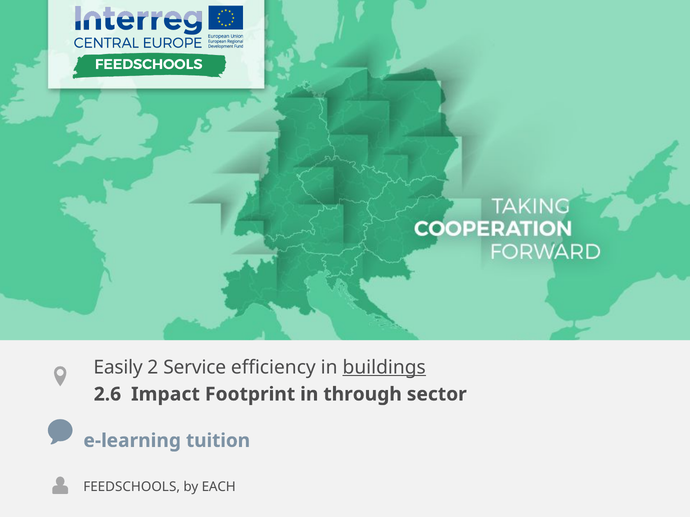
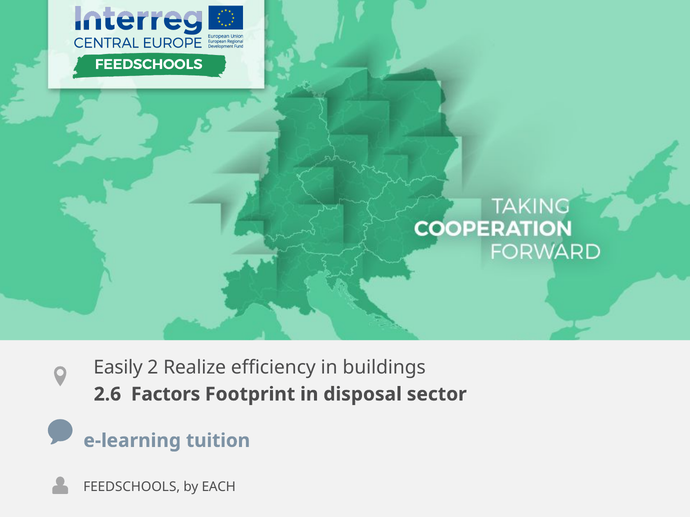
Service: Service -> Realize (195, 368)
buildings underline: present -> none (384, 368)
Impact: Impact -> Factors (166, 395)
through: through -> disposal (363, 395)
